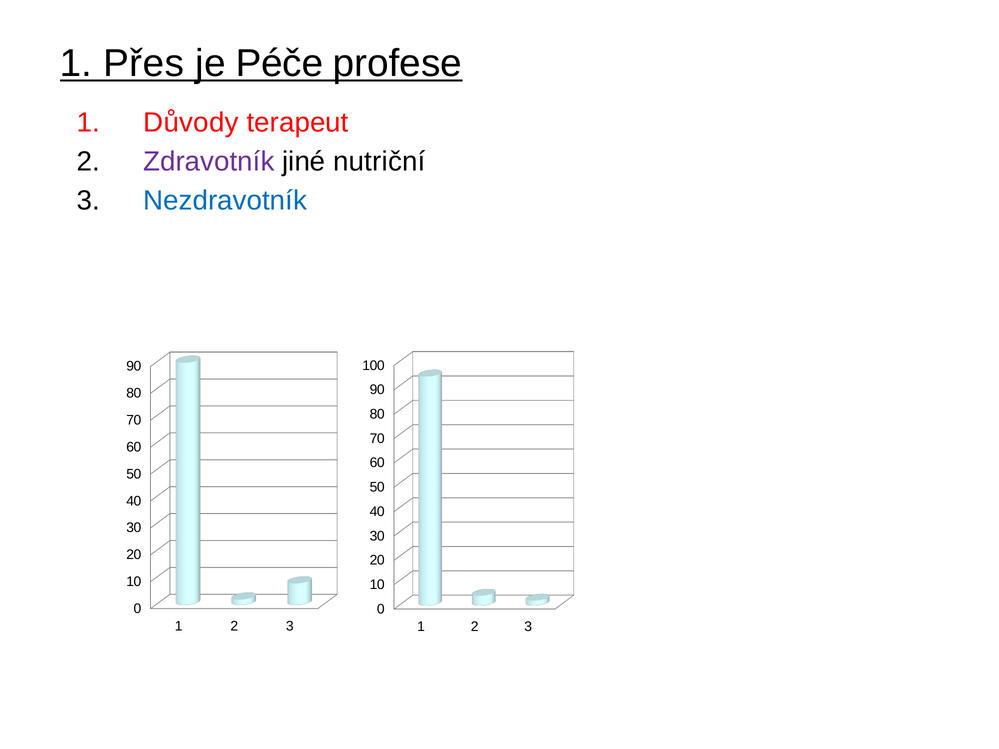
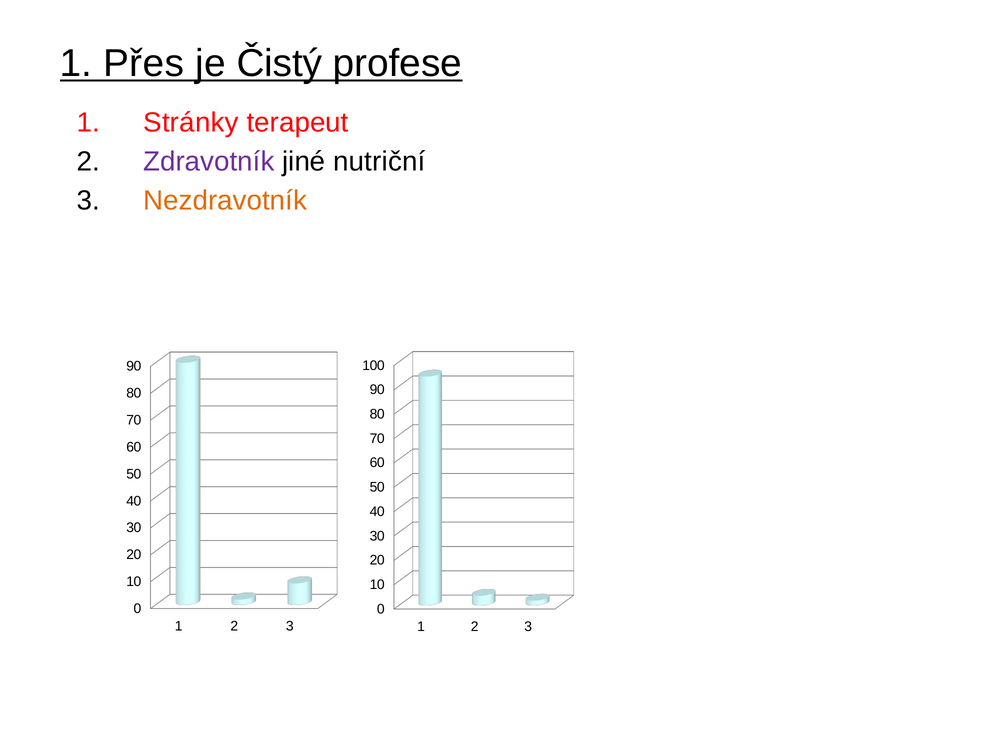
Péče: Péče -> Čistý (279, 63)
Důvody: Důvody -> Stránky (191, 123)
Nezdravotník colour: blue -> orange (225, 201)
